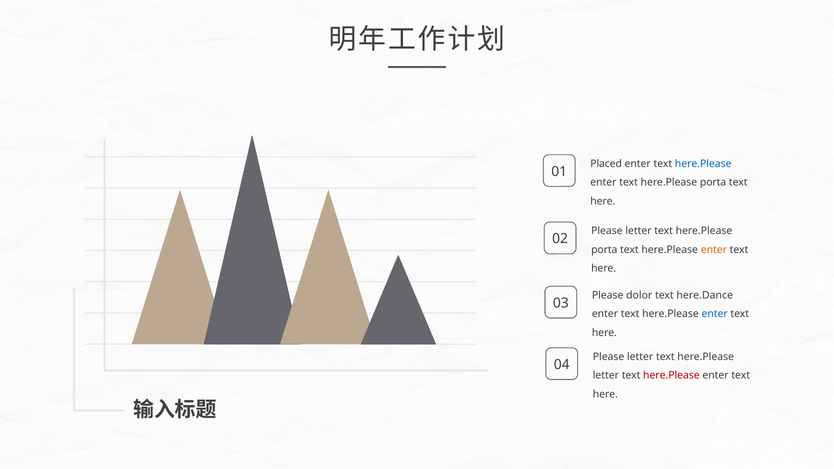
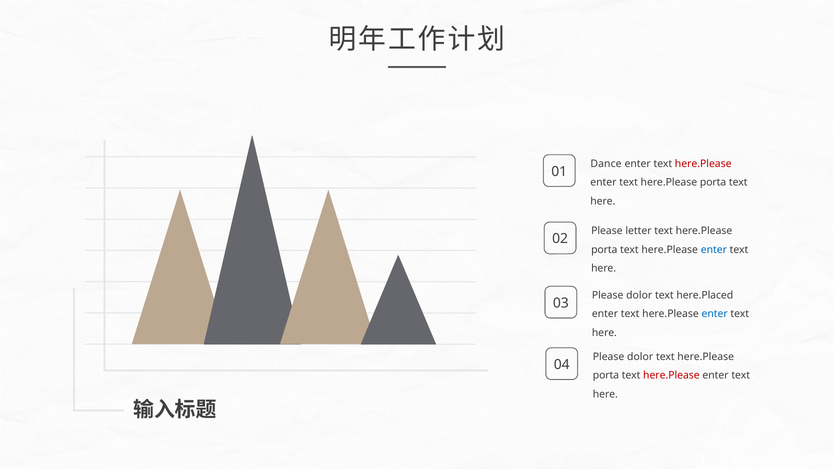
Placed: Placed -> Dance (606, 164)
here.Please colour: blue -> red (703, 164)
enter colour: orange -> blue (714, 250)
here.Dance: here.Dance -> here.Placed (705, 295)
letter: letter -> dolor (640, 357)
letter: letter -> porta (606, 376)
